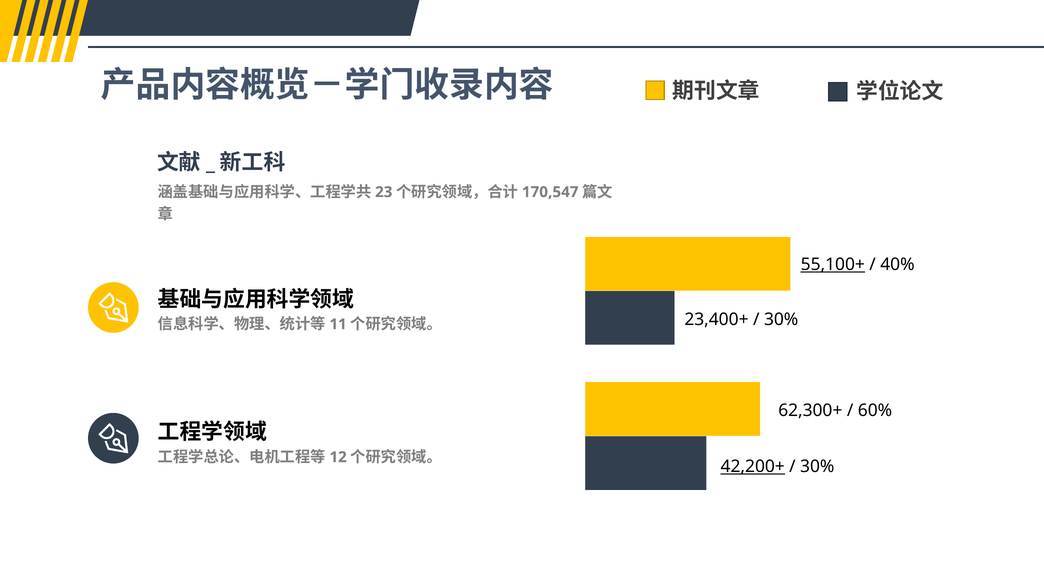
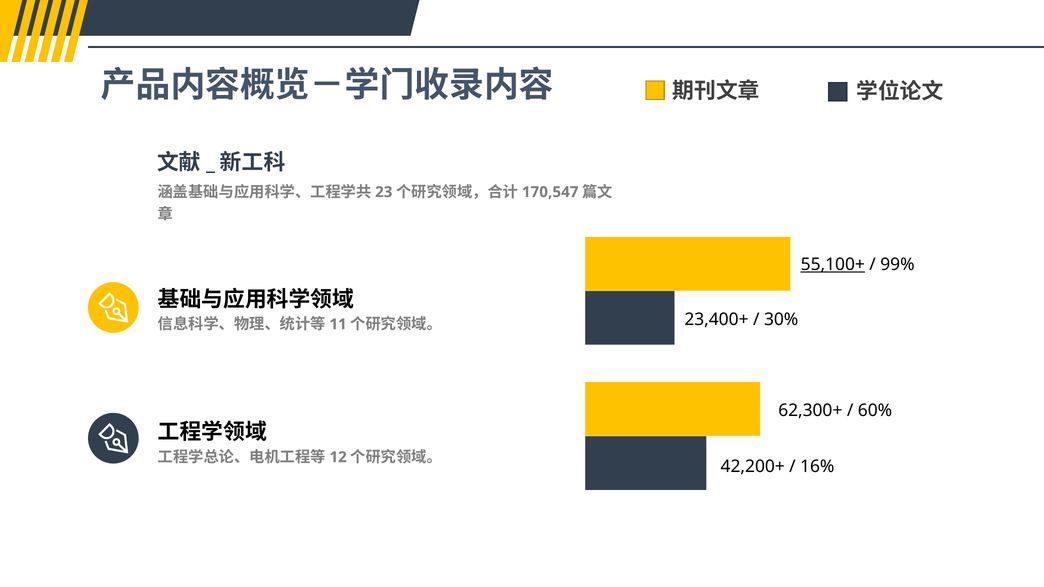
40%: 40% -> 99% (897, 265)
42,200+ underline: present -> none (753, 467)
30%: 30% -> 16% (817, 467)
